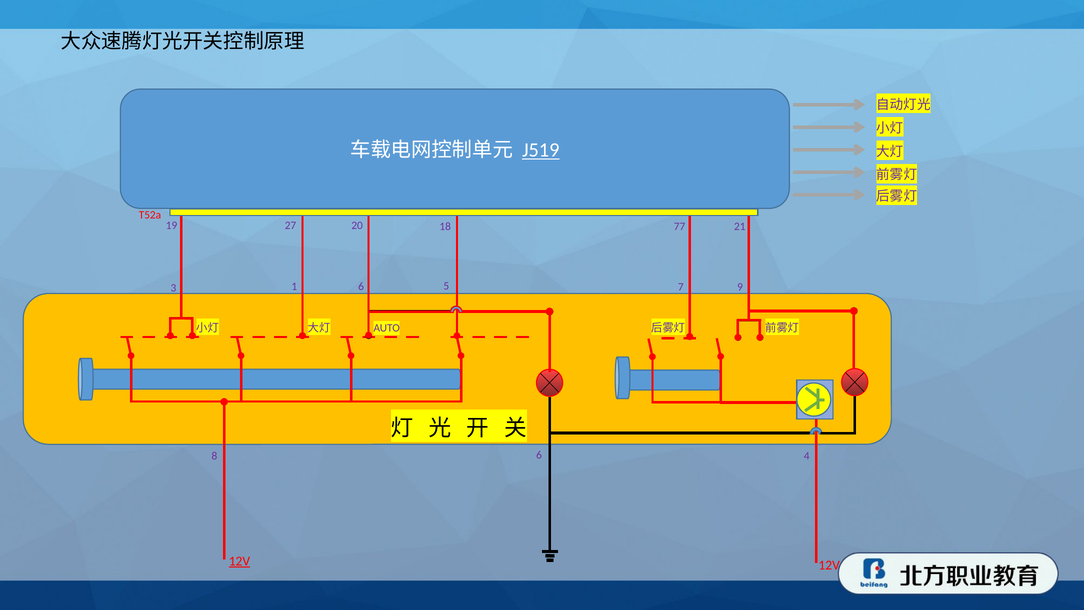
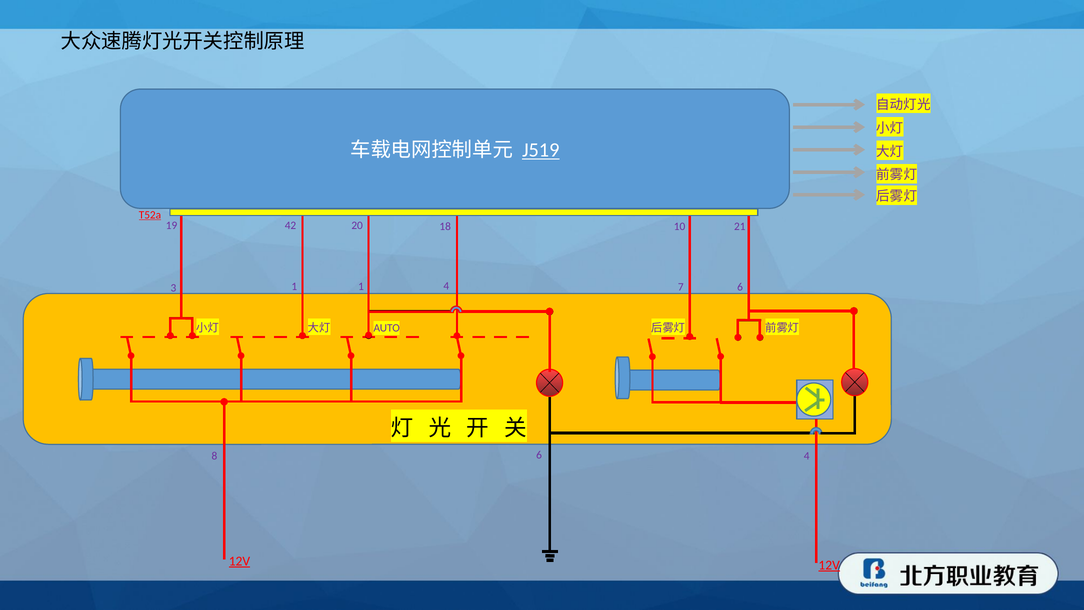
T52a underline: none -> present (150, 215)
27: 27 -> 42 (290, 225)
77: 77 -> 10 (680, 226)
1 6: 6 -> 1 (361, 287)
3 5: 5 -> 4 (446, 286)
7 9: 9 -> 6 (740, 287)
12V underline: none -> present (829, 565)
